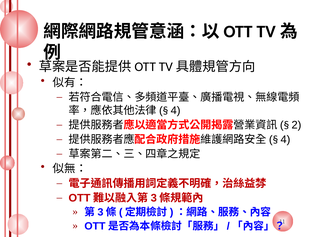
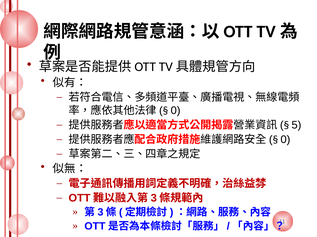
4: 4 -> 0 (176, 111)
2: 2 -> 5 (296, 125)
4: 4 -> 0 (285, 140)
